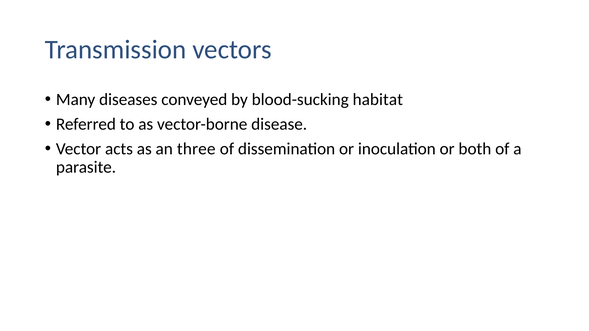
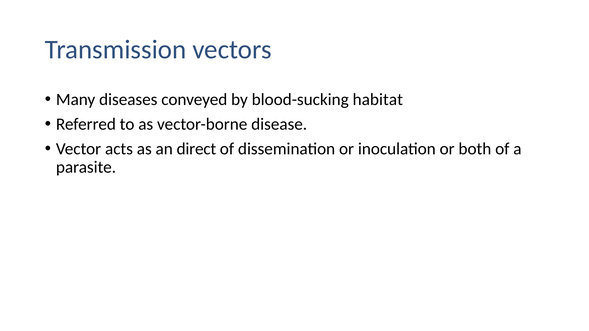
three: three -> direct (196, 149)
